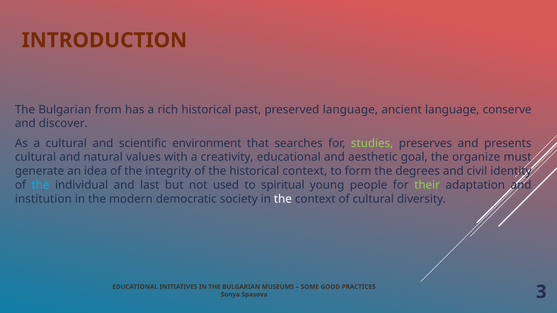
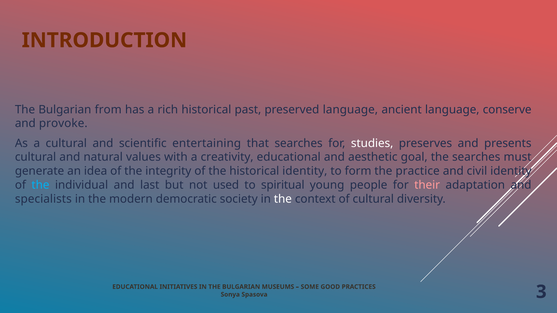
discover: discover -> provoke (63, 124)
environment: environment -> entertaining (207, 143)
studies colour: light green -> white (372, 143)
the organize: organize -> searches (476, 157)
historical context: context -> identity (305, 171)
degrees: degrees -> practice (418, 171)
their colour: light green -> pink (427, 185)
institution: institution -> specialists (43, 199)
